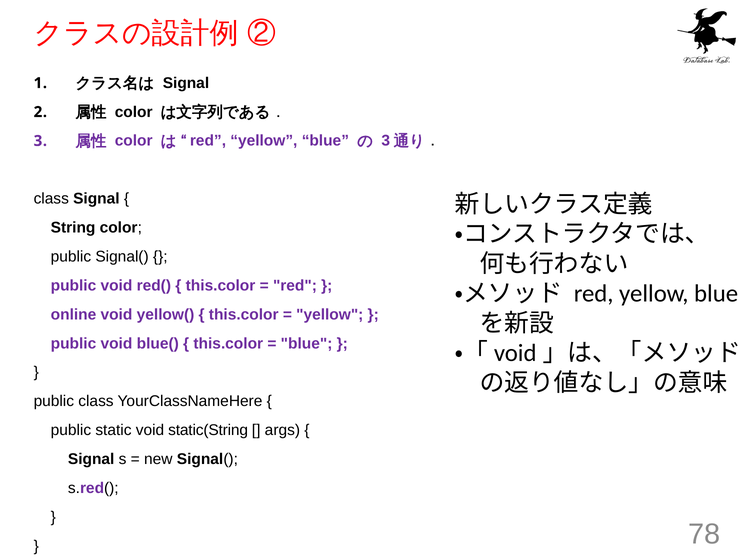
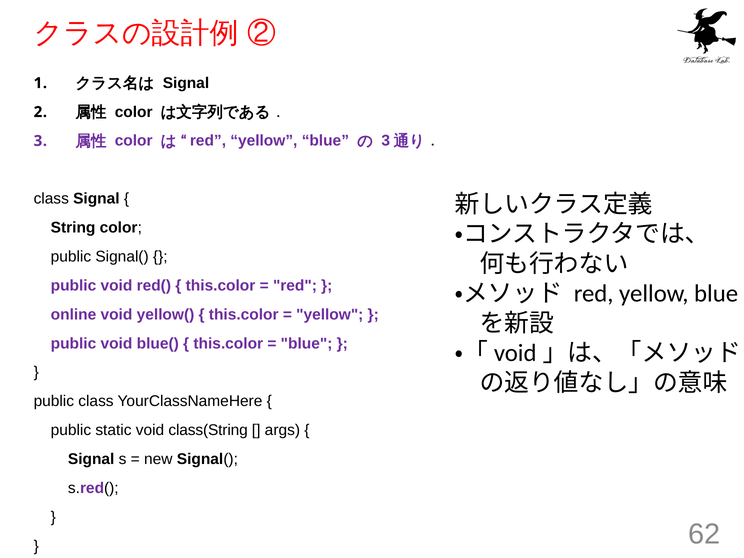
static(String: static(String -> class(String (208, 430)
78: 78 -> 62 (704, 534)
